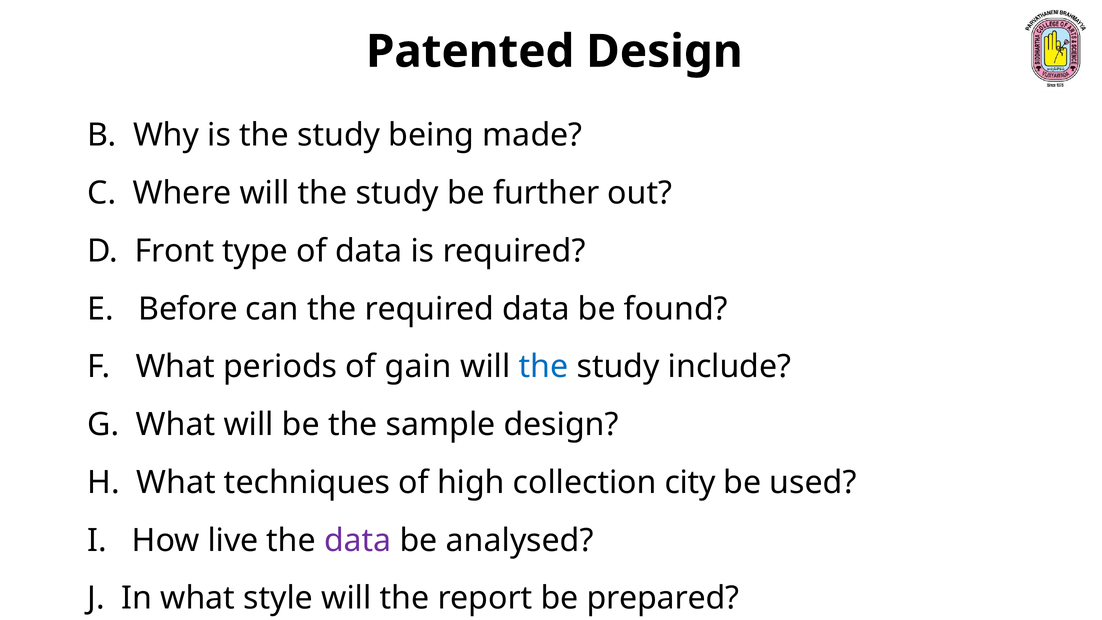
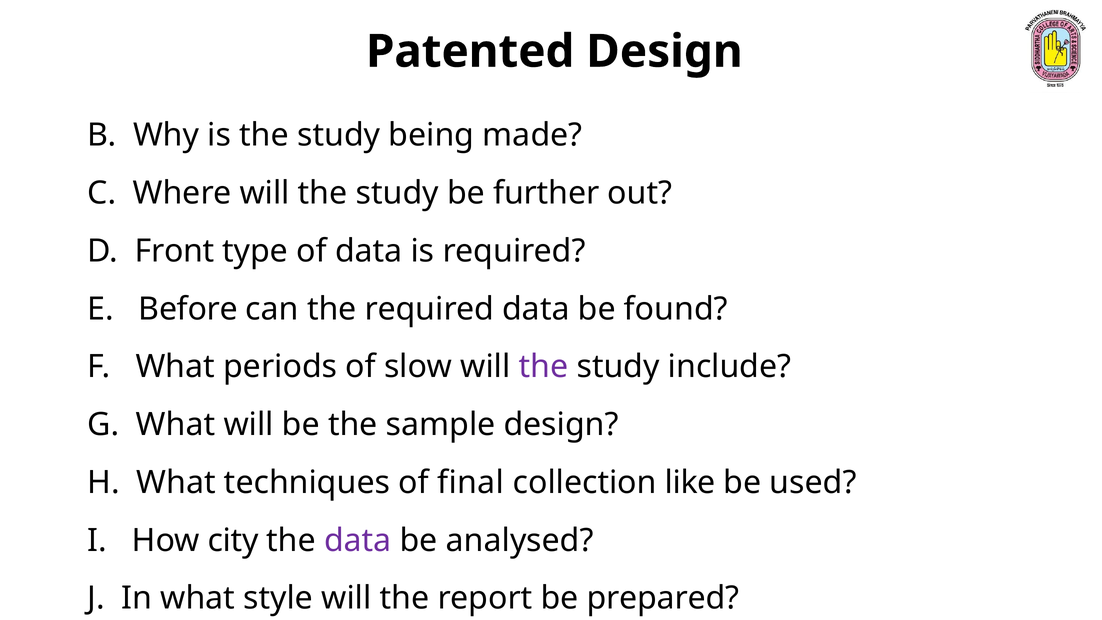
gain: gain -> slow (418, 367)
the colour: blue -> purple (544, 367)
high: high -> final (471, 482)
city: city -> like (690, 482)
live: live -> city (233, 540)
